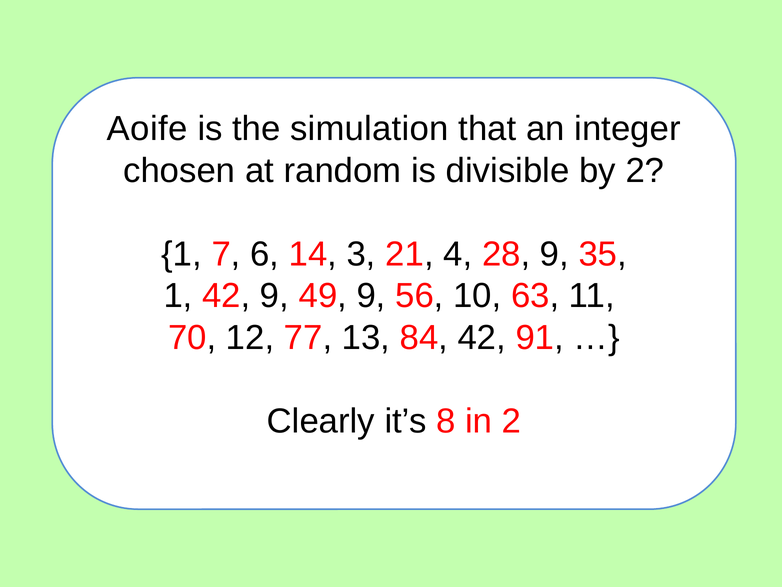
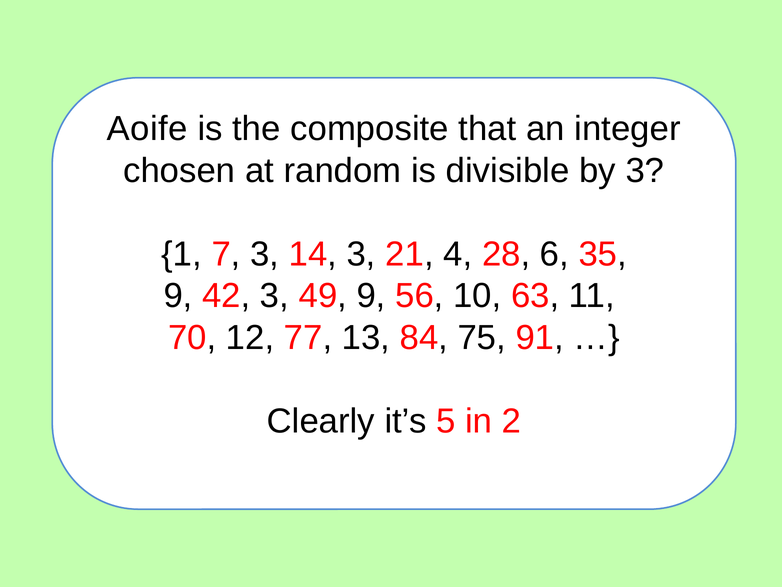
simulation: simulation -> composite (370, 129)
by 2: 2 -> 3 (645, 170)
7 6: 6 -> 3 (265, 254)
28 9: 9 -> 6 (554, 254)
1: 1 -> 9 (178, 296)
42 9: 9 -> 3 (274, 296)
84 42: 42 -> 75 (482, 337)
8: 8 -> 5 (446, 421)
